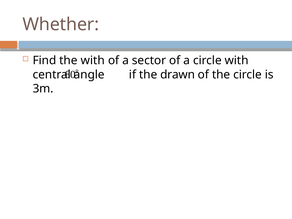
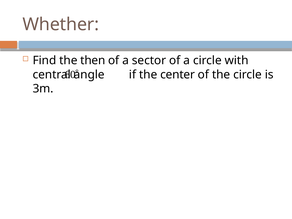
the with: with -> then (93, 60)
drawn: drawn -> center (178, 75)
